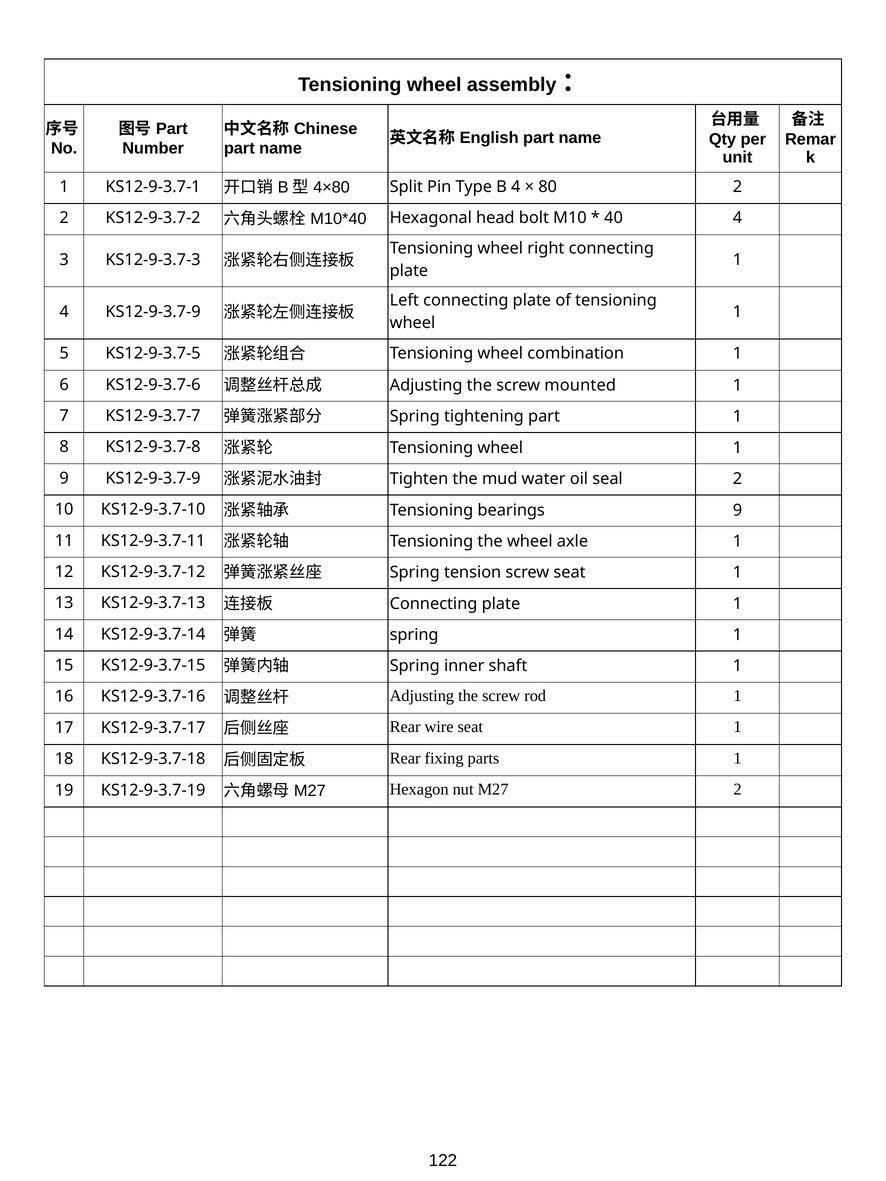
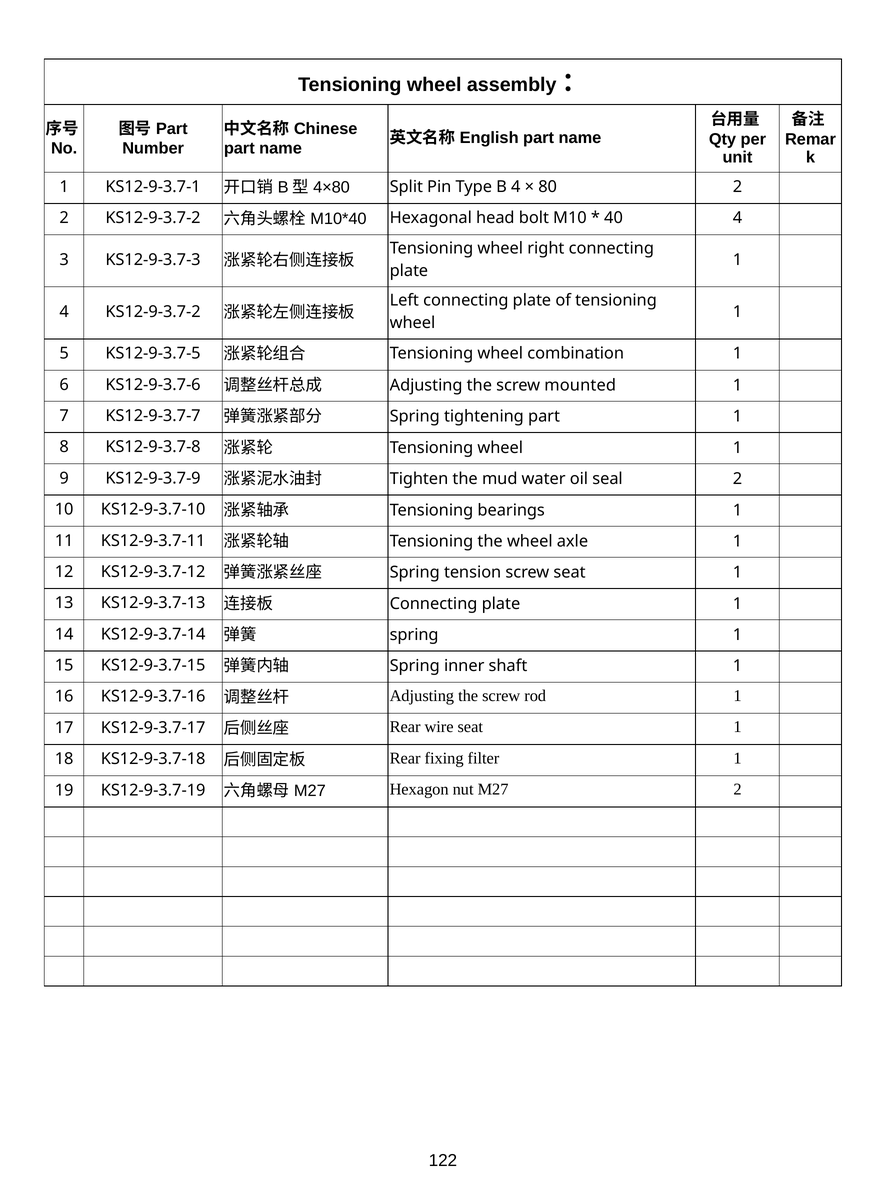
4 KS12-9-3.7-9: KS12-9-3.7-9 -> KS12-9-3.7-2 (153, 312)
bearings 9: 9 -> 1 (738, 510)
parts: parts -> filter (483, 758)
